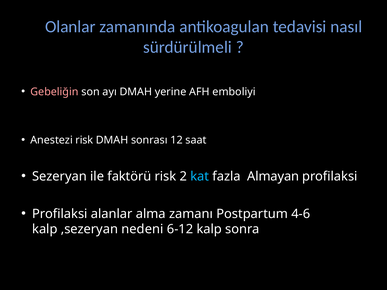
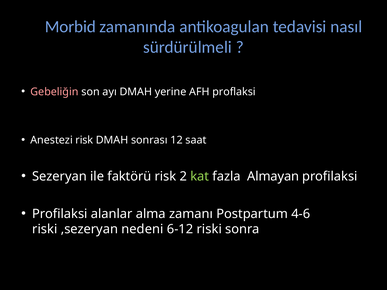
Olanlar: Olanlar -> Morbid (70, 27)
emboliyi: emboliyi -> proflaksi (234, 92)
kat colour: light blue -> light green (200, 177)
kalp: kalp -> riski (45, 229)
6-12 kalp: kalp -> riski (209, 229)
